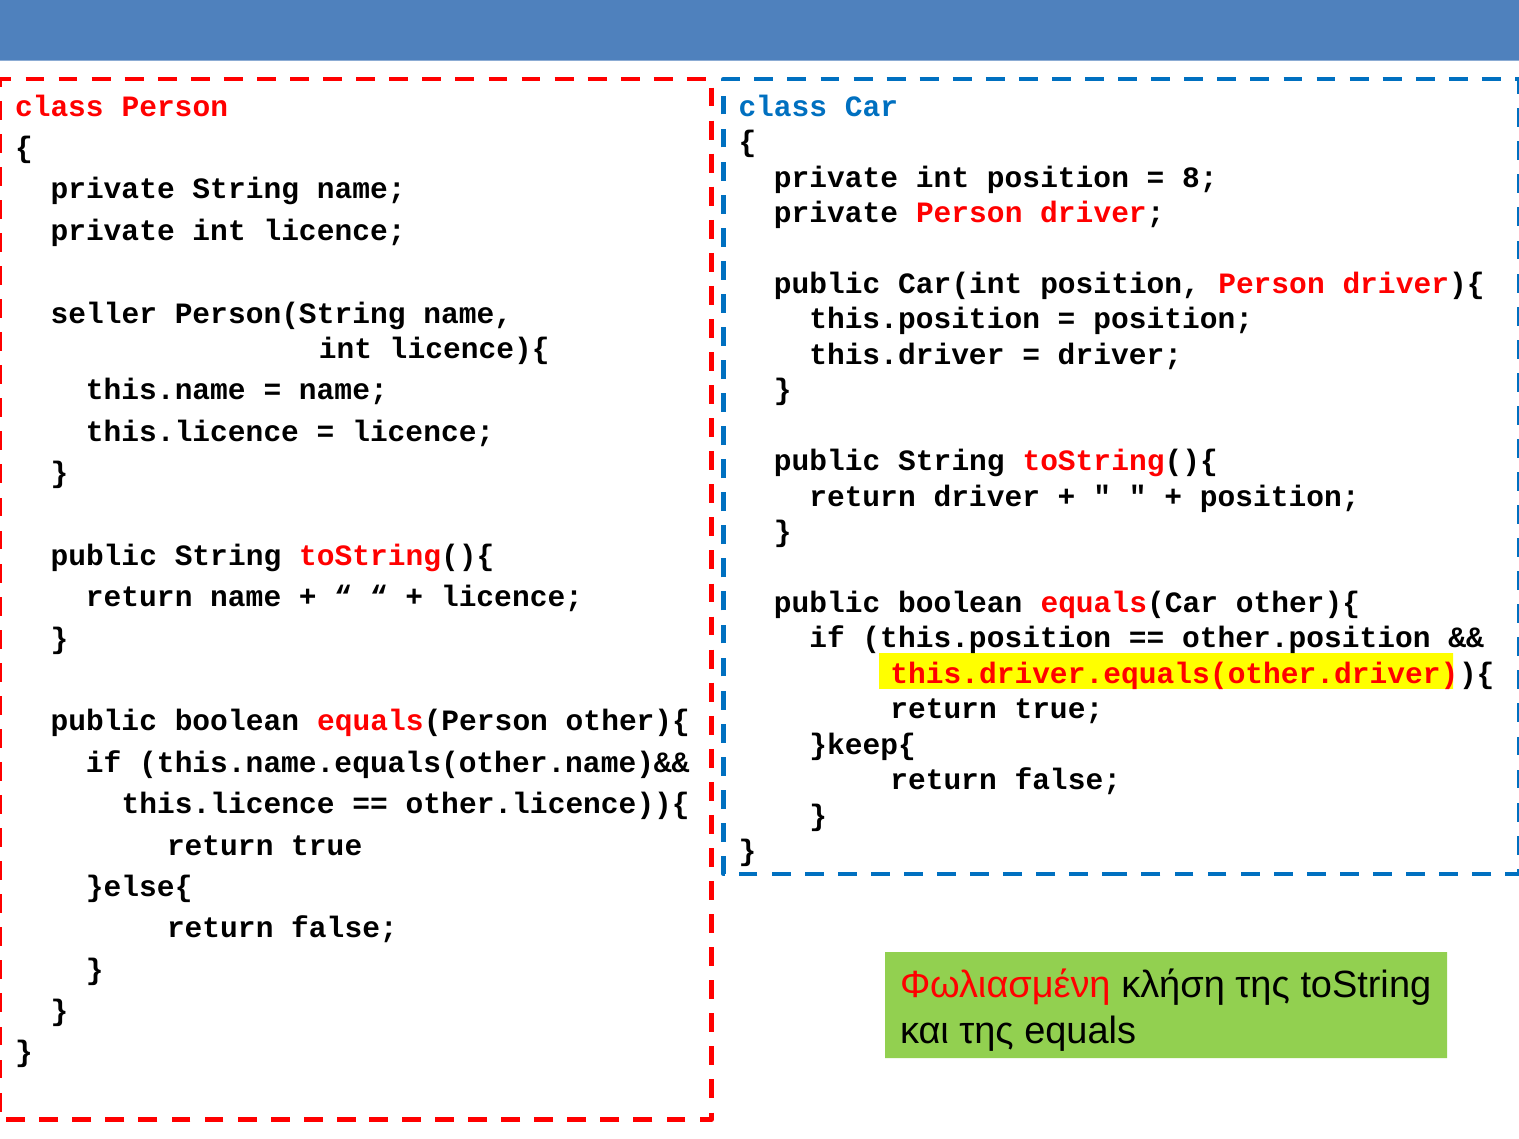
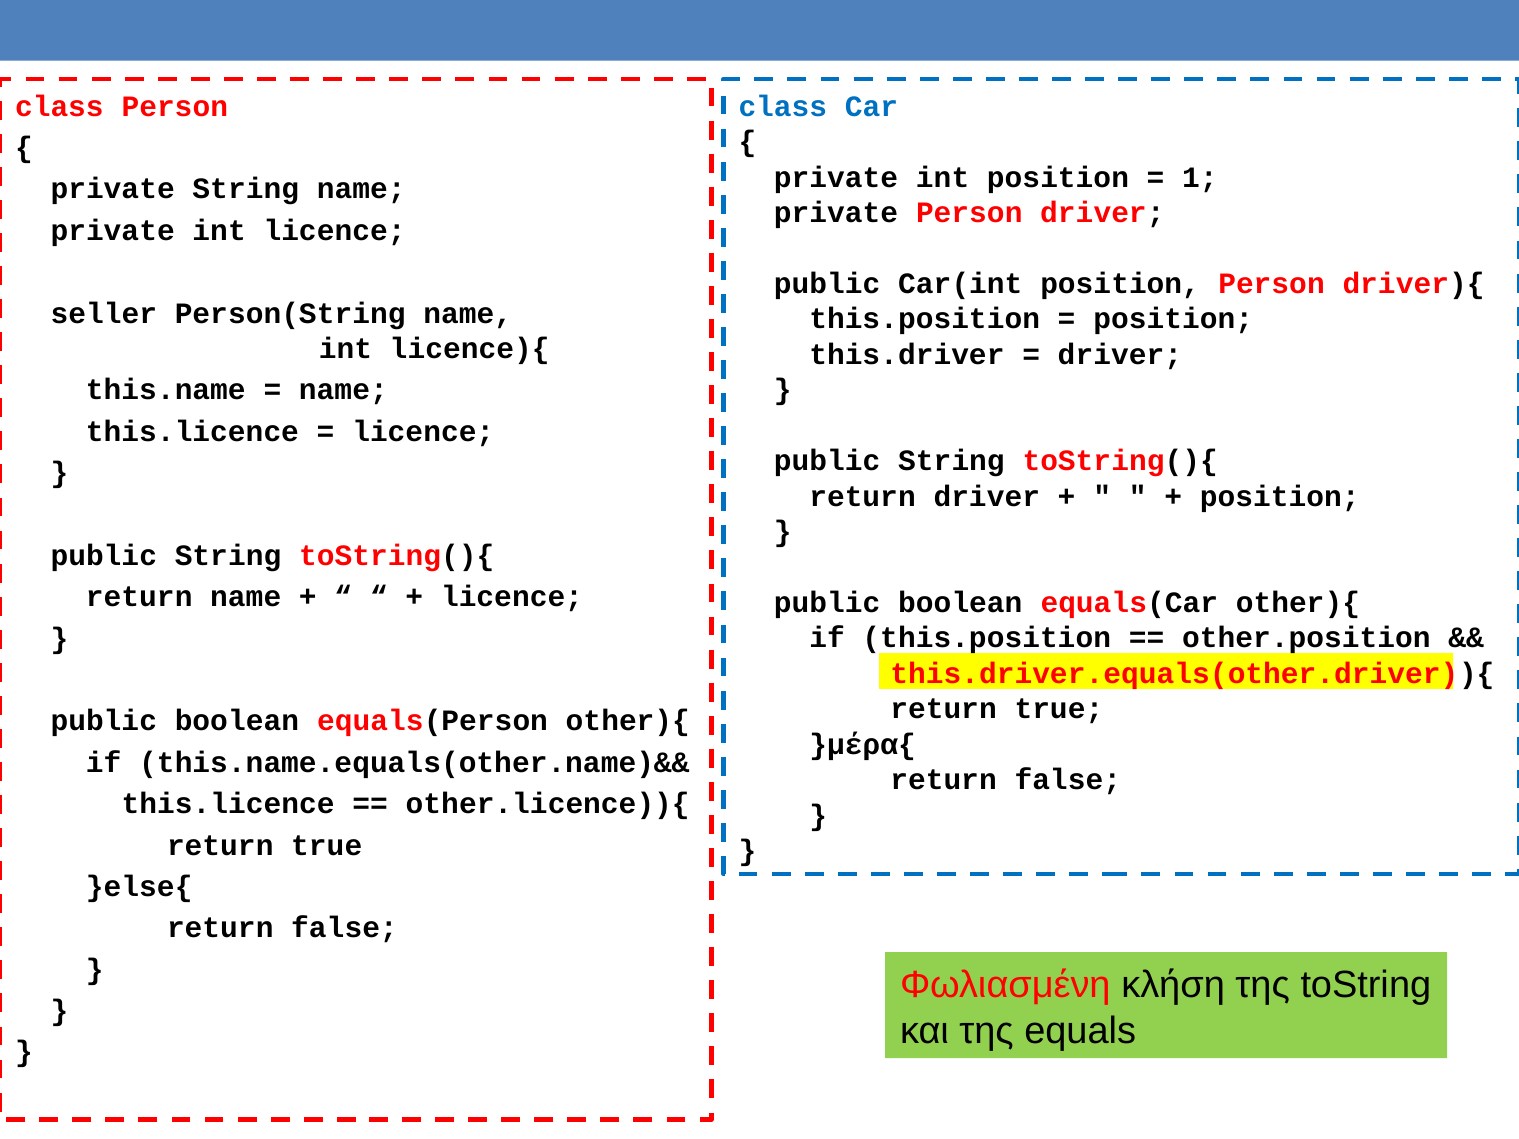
8: 8 -> 1 (1200, 177)
}keep{: }keep{ -> }μέρα{ (863, 745)
